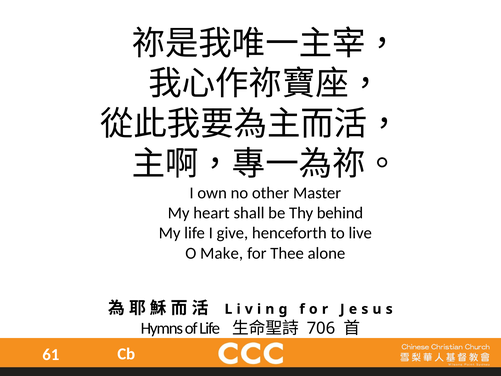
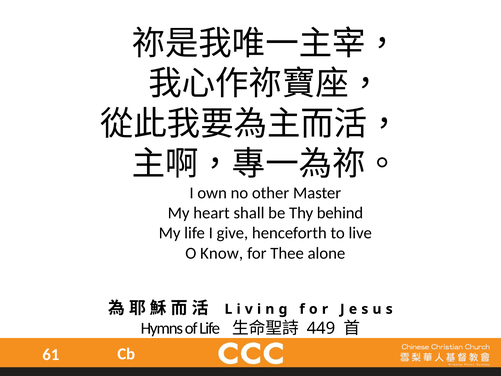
Make: Make -> Know (222, 253)
706: 706 -> 449 (321, 328)
